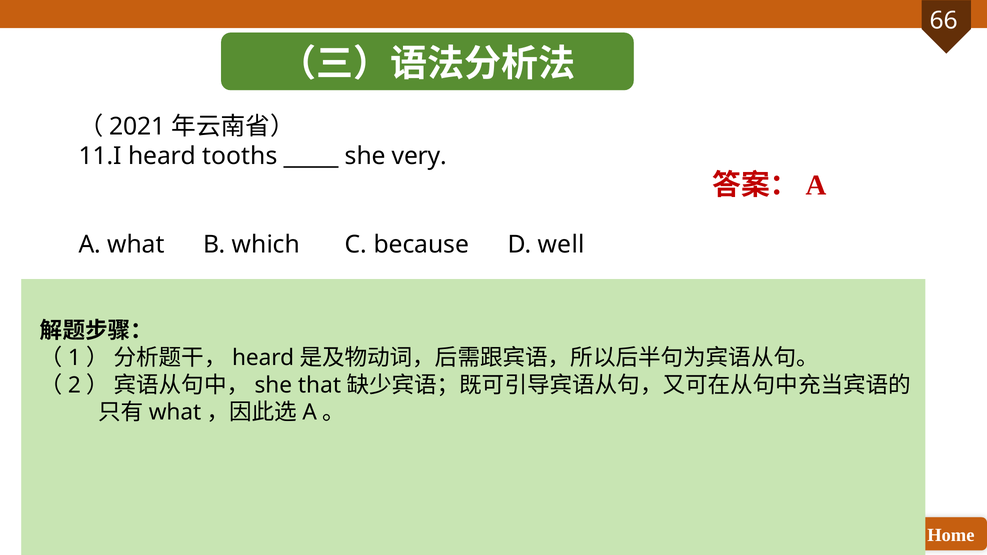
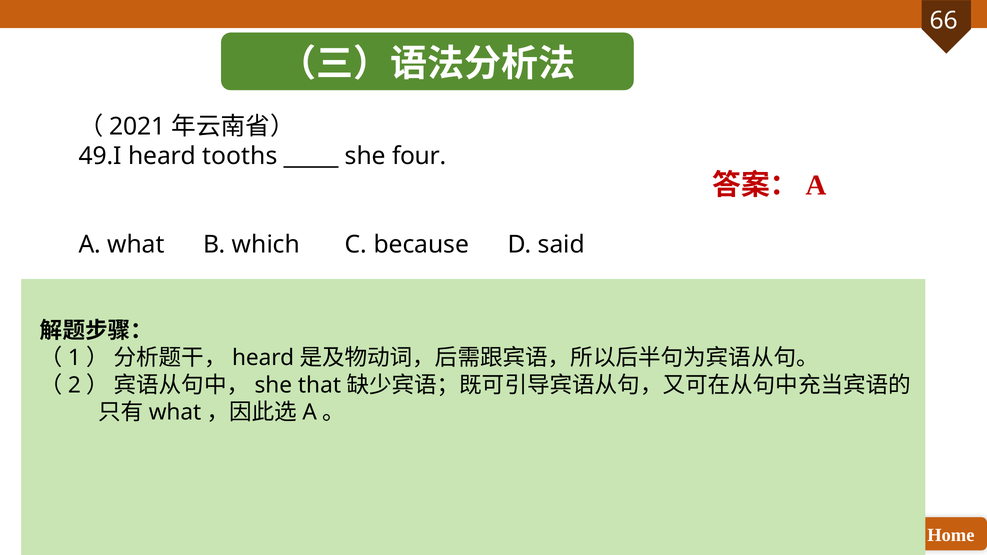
11.I: 11.I -> 49.I (100, 156)
very: very -> four (419, 156)
well: well -> said (561, 245)
